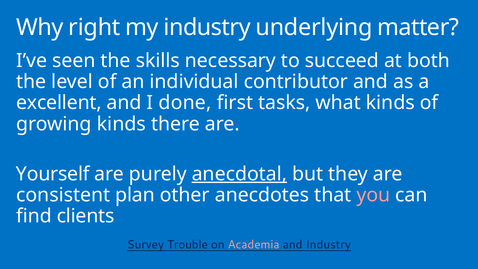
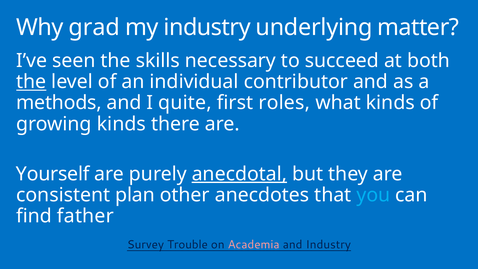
right: right -> grad (94, 27)
the underline: none -> present (31, 82)
excellent: excellent -> methods (59, 103)
done: done -> quite (185, 103)
tasks: tasks -> roles (284, 103)
you colour: pink -> light blue (373, 195)
clients: clients -> father (85, 216)
